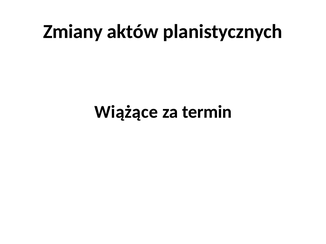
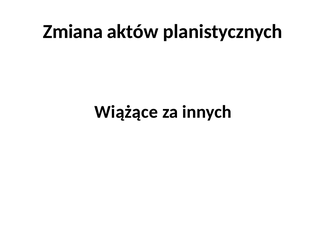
Zmiany: Zmiany -> Zmiana (73, 32)
termin: termin -> innych (207, 112)
